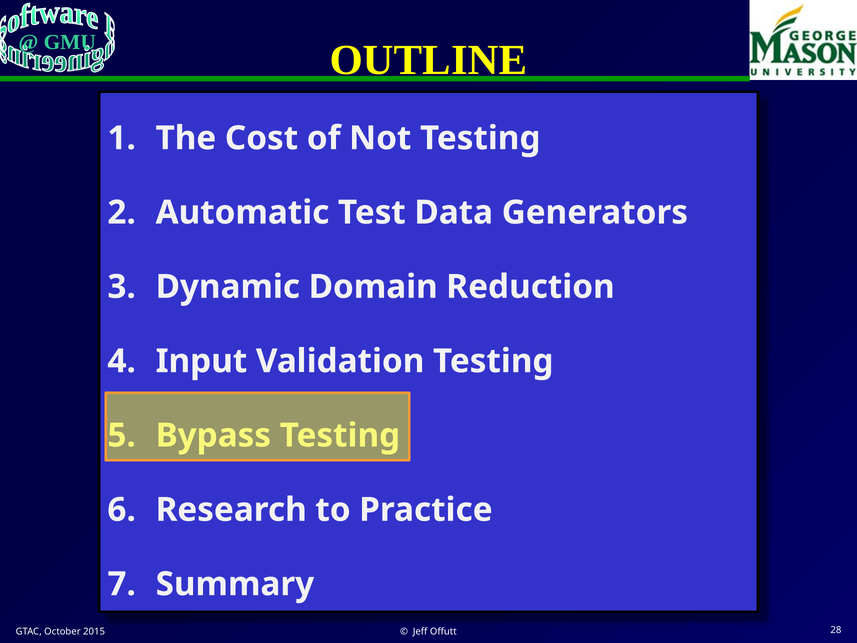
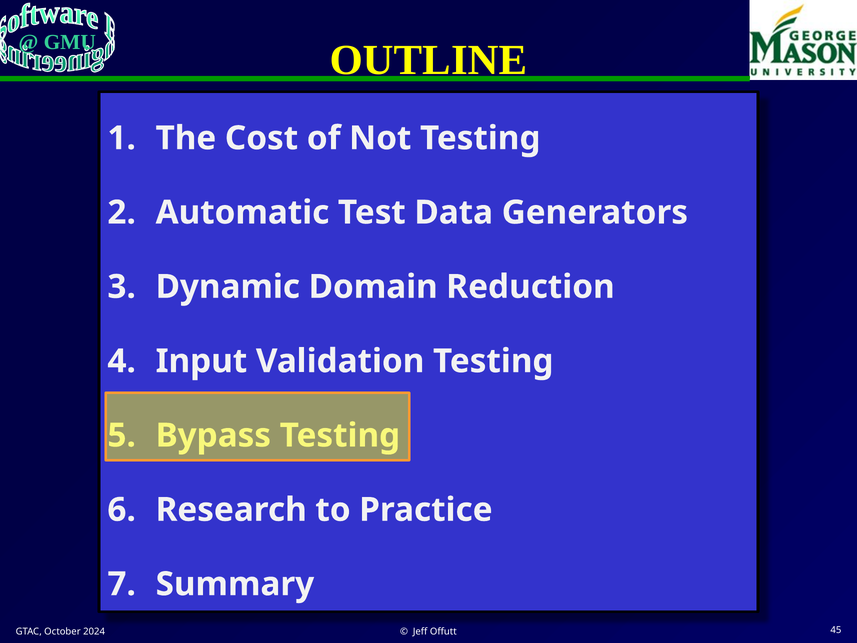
2015: 2015 -> 2024 (94, 631)
28: 28 -> 45 (836, 630)
